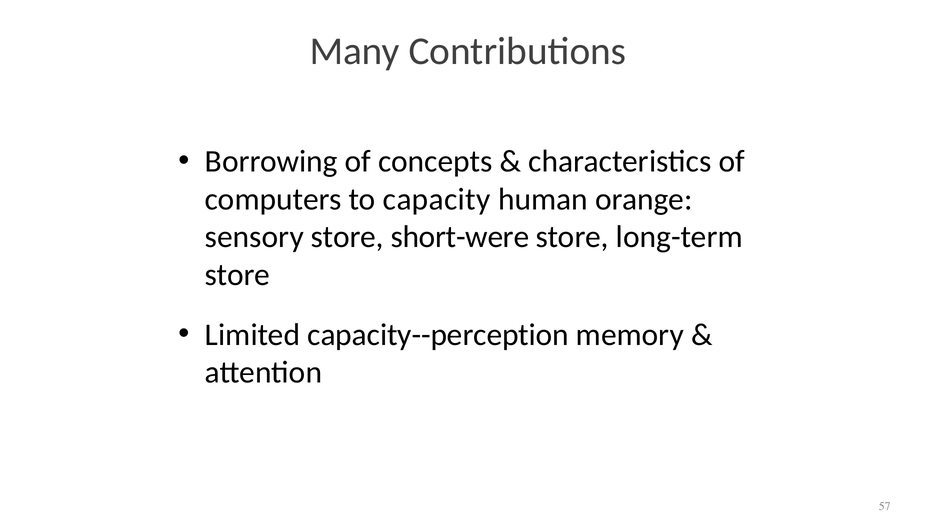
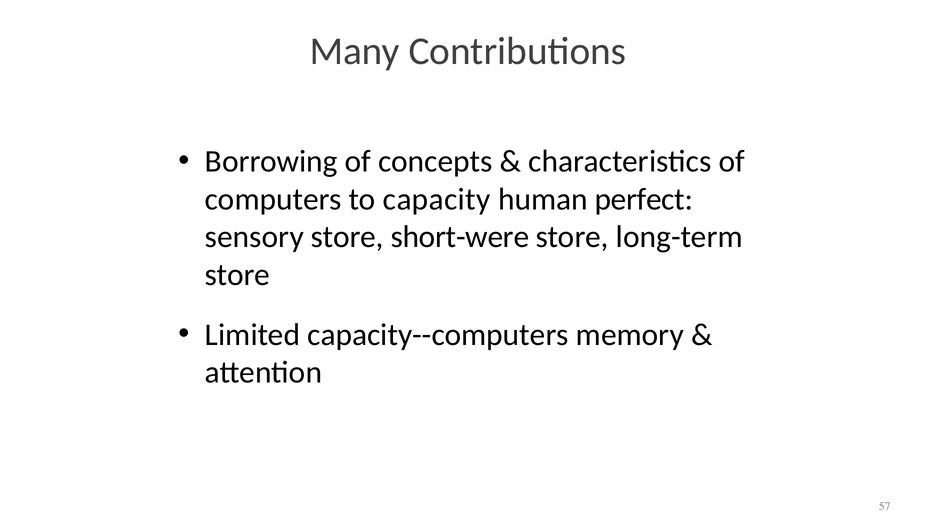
orange: orange -> perfect (644, 200)
capacity--perception: capacity--perception -> capacity--computers (438, 335)
